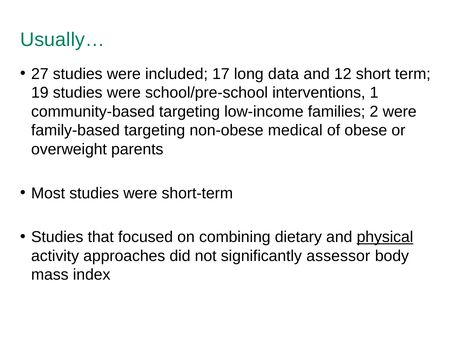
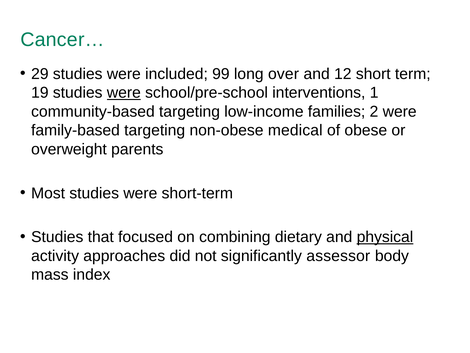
Usually…: Usually… -> Cancer… (62, 40)
27: 27 -> 29 (40, 74)
17: 17 -> 99 (221, 74)
data: data -> over (284, 74)
were underline: none -> present (124, 93)
